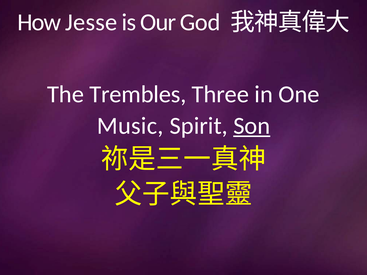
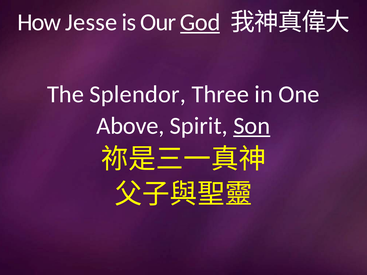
God underline: none -> present (200, 22)
Trembles: Trembles -> Splendor (138, 94)
Music: Music -> Above (130, 126)
